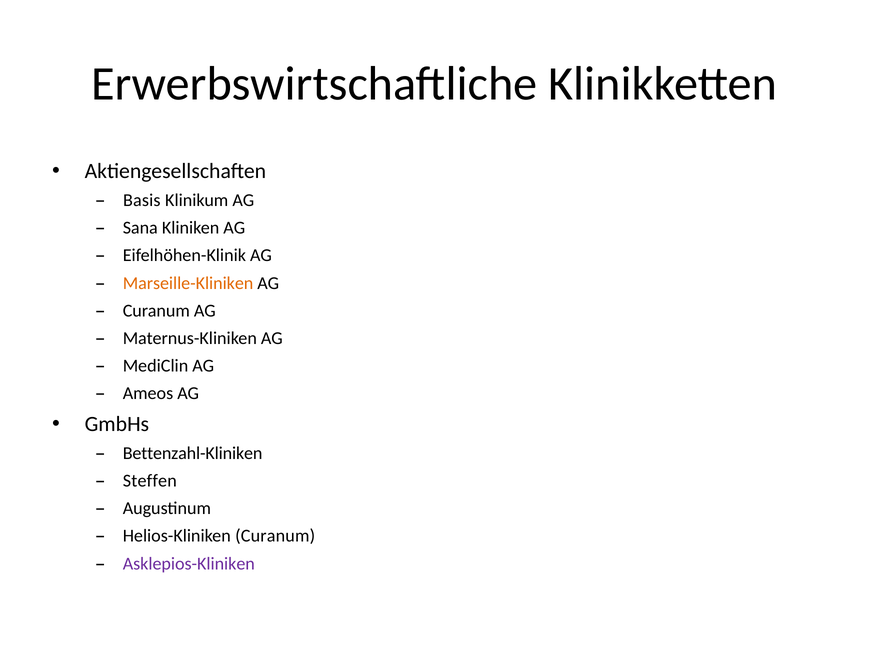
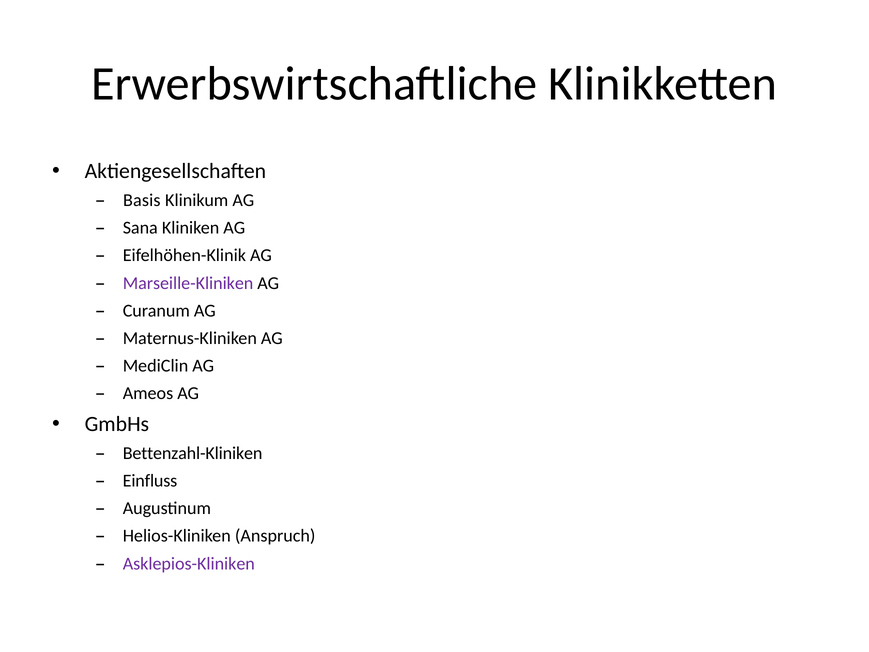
Marseille-Kliniken colour: orange -> purple (188, 283)
Steffen: Steffen -> Einfluss (150, 481)
Helios-Kliniken Curanum: Curanum -> Anspruch (275, 536)
